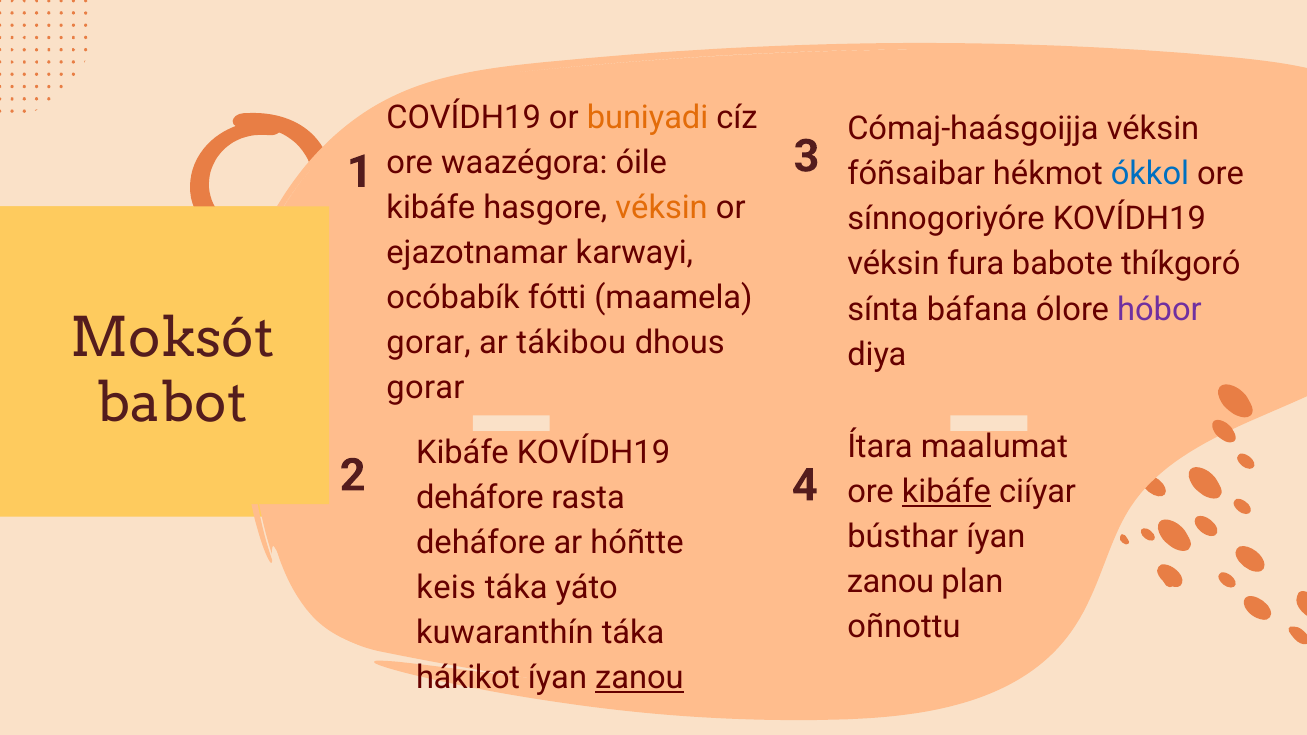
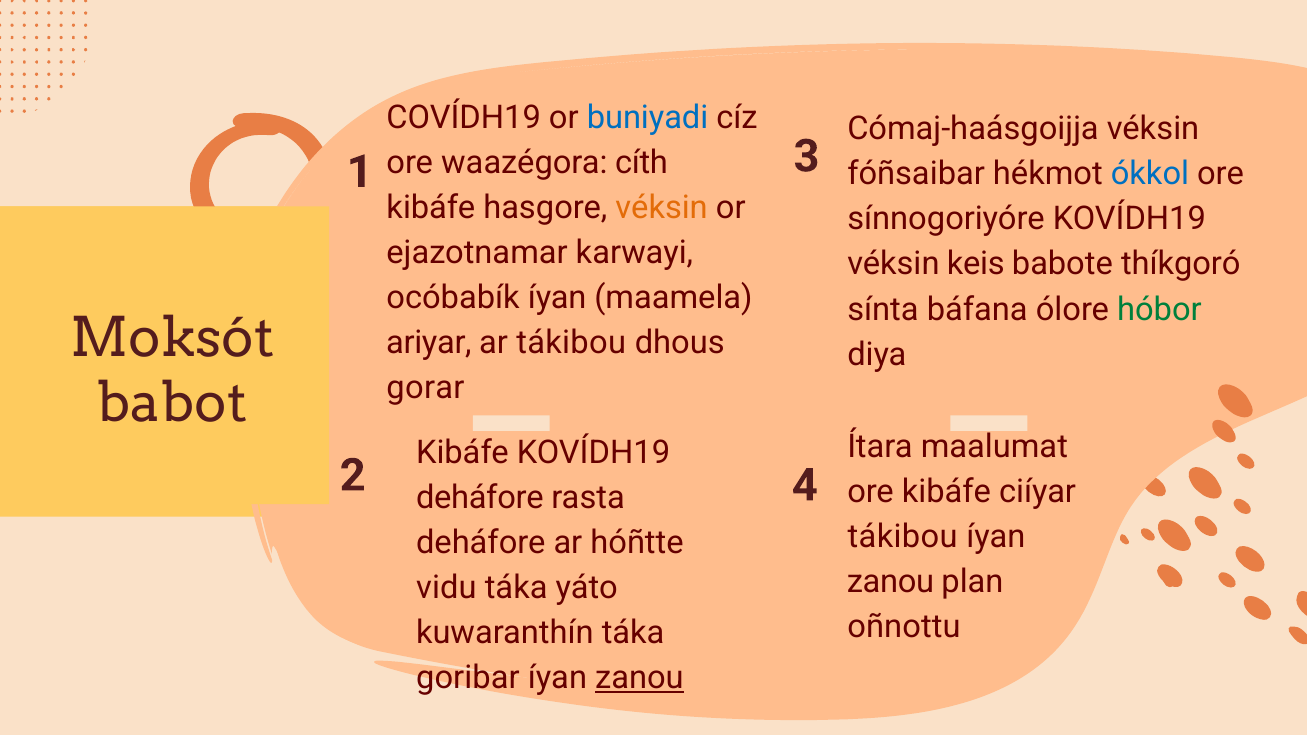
buniyadi colour: orange -> blue (648, 118)
óile: óile -> cíth (641, 163)
fura: fura -> keis (976, 264)
ocóbabík fótti: fótti -> íyan (557, 298)
hóbor colour: purple -> green (1159, 309)
gorar: gorar -> ariyar (429, 343)
kibáfe underline: present -> none (946, 492)
bústhar: bústhar -> tákibou (903, 537)
keis: keis -> vidu (446, 588)
hákikot: hákikot -> goribar (468, 678)
